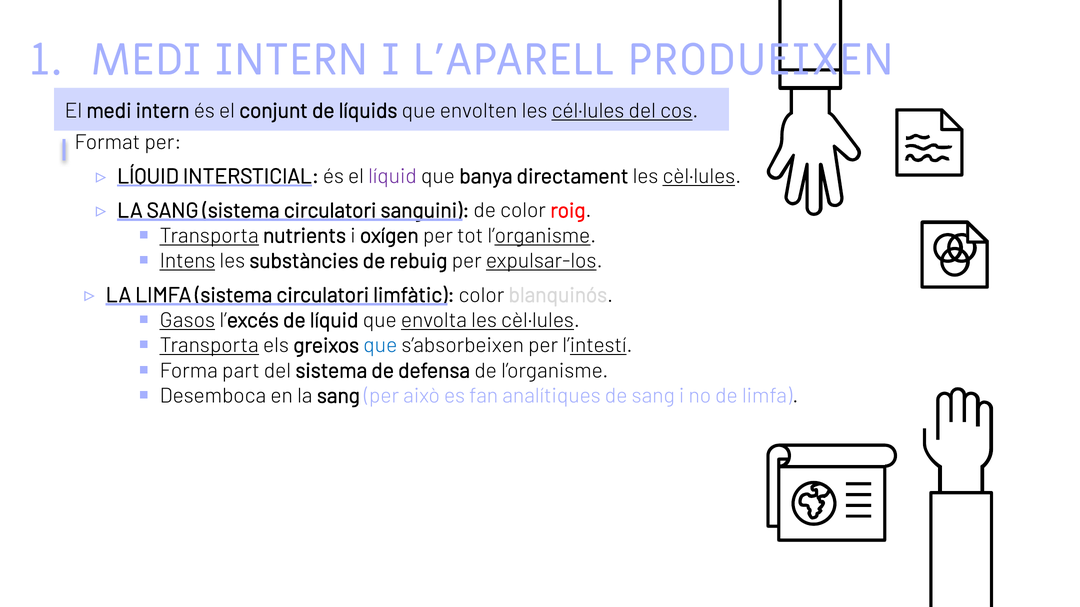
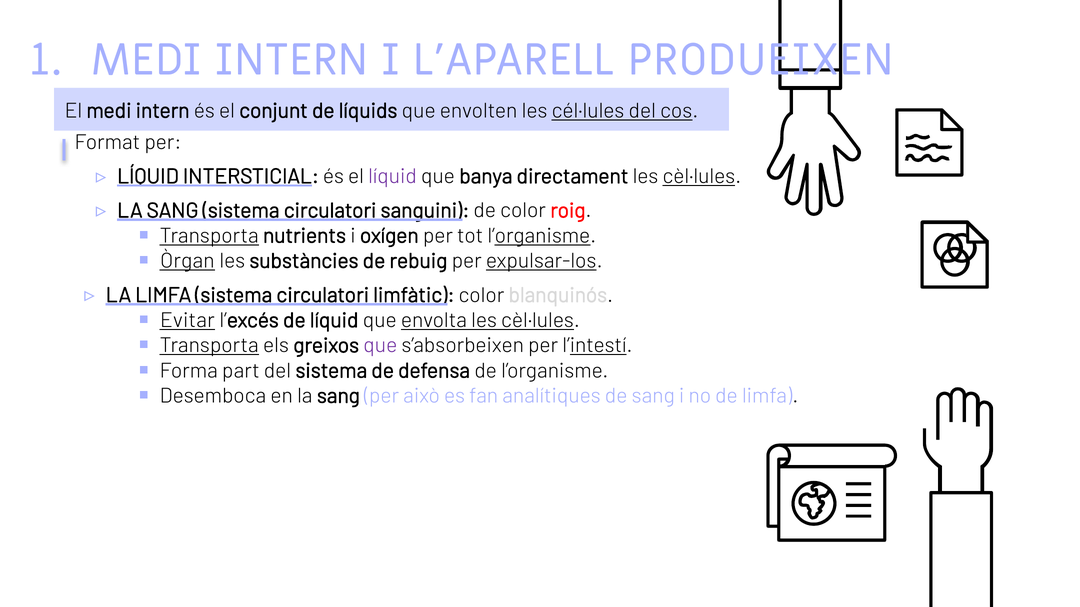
Intens: Intens -> Òrgan (187, 261)
Gasos: Gasos -> Evitar (187, 321)
que colour: blue -> purple (380, 346)
